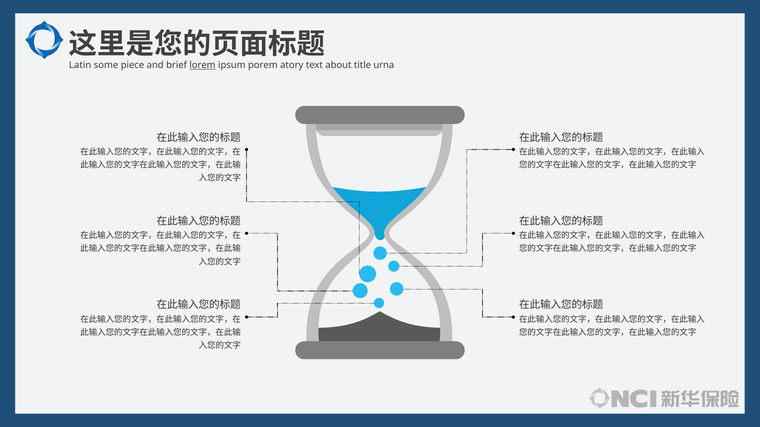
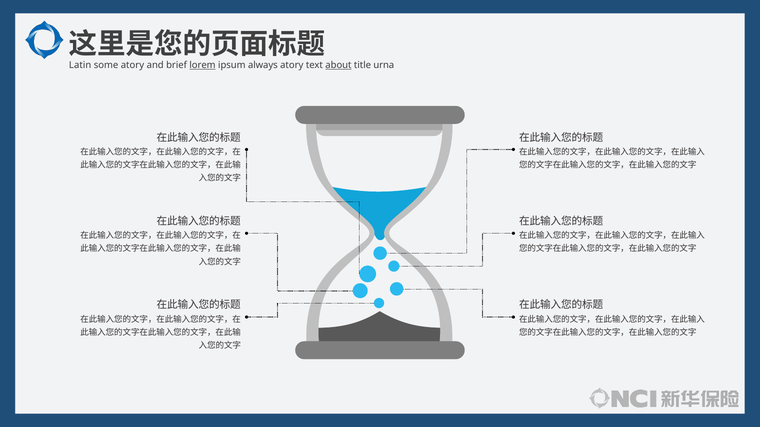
some piece: piece -> atory (132, 65)
porem: porem -> always (263, 65)
about underline: none -> present (338, 65)
